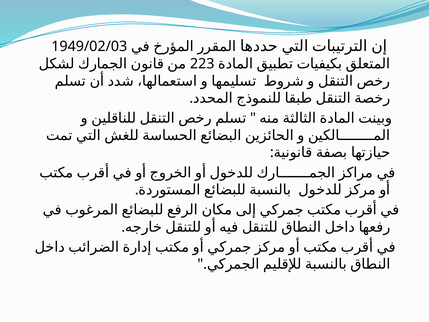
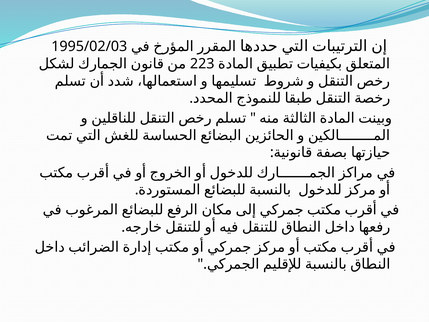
1949/02/03: 1949/02/03 -> 1995/02/03 (89, 46)
